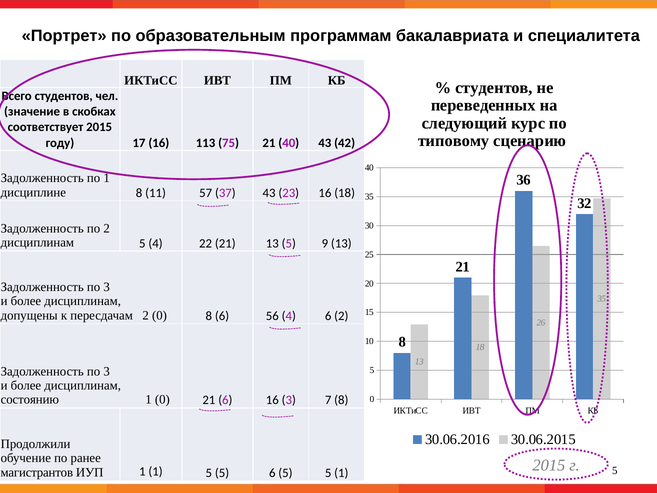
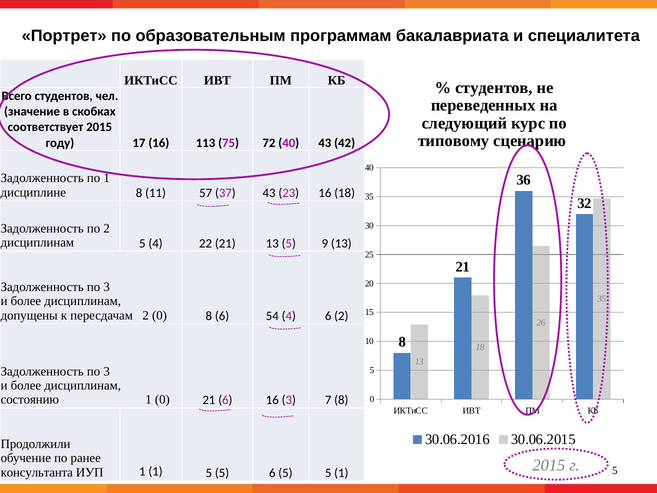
75 21: 21 -> 72 (269, 143)
56: 56 -> 54 (272, 316)
магистрантов: магистрантов -> консультанта (37, 472)
